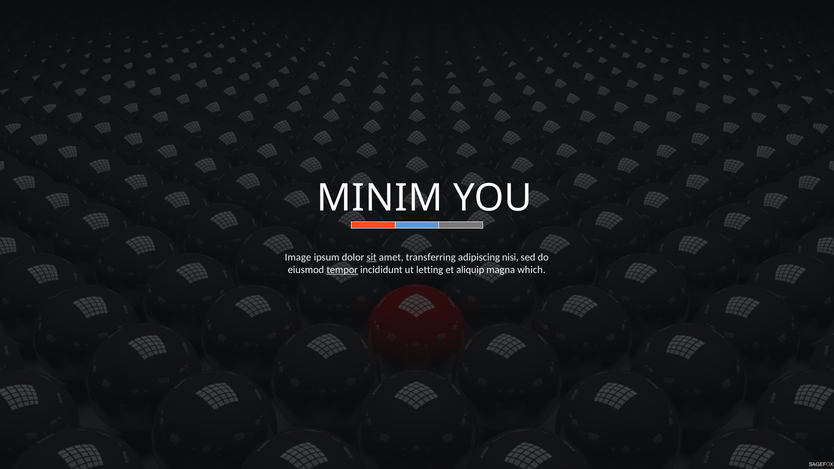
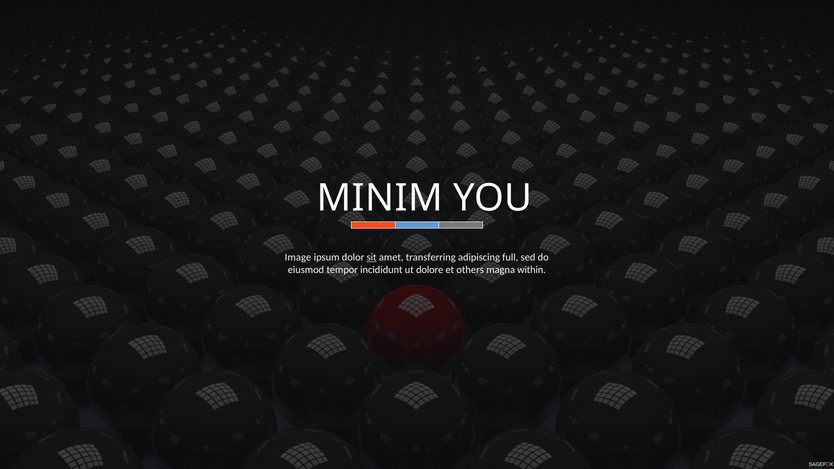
nisi: nisi -> full (510, 257)
tempor underline: present -> none (342, 270)
letting: letting -> dolore (430, 270)
aliquip: aliquip -> others (470, 270)
which: which -> within (532, 270)
